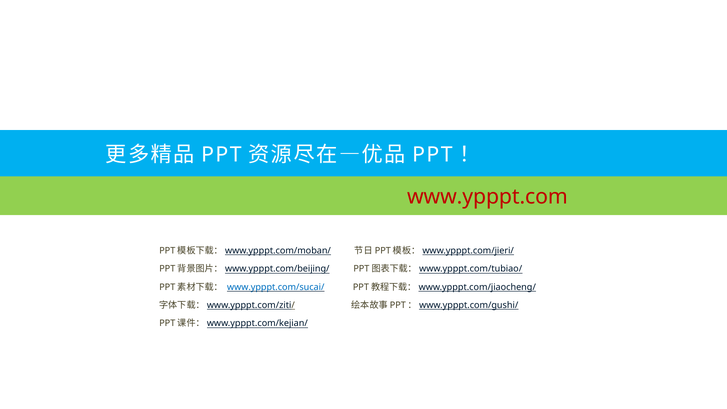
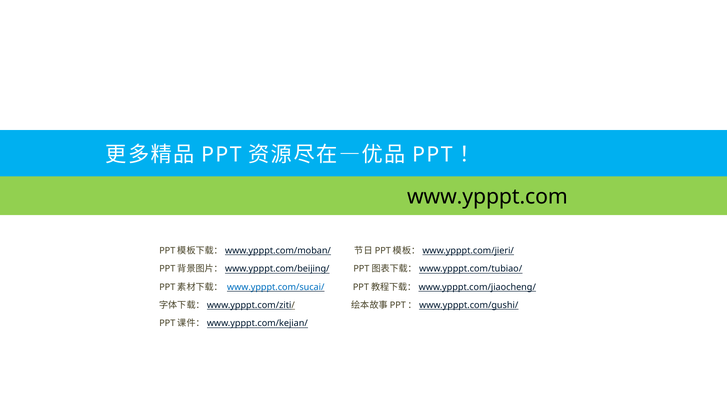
www.ypppt.com colour: red -> black (487, 197)
